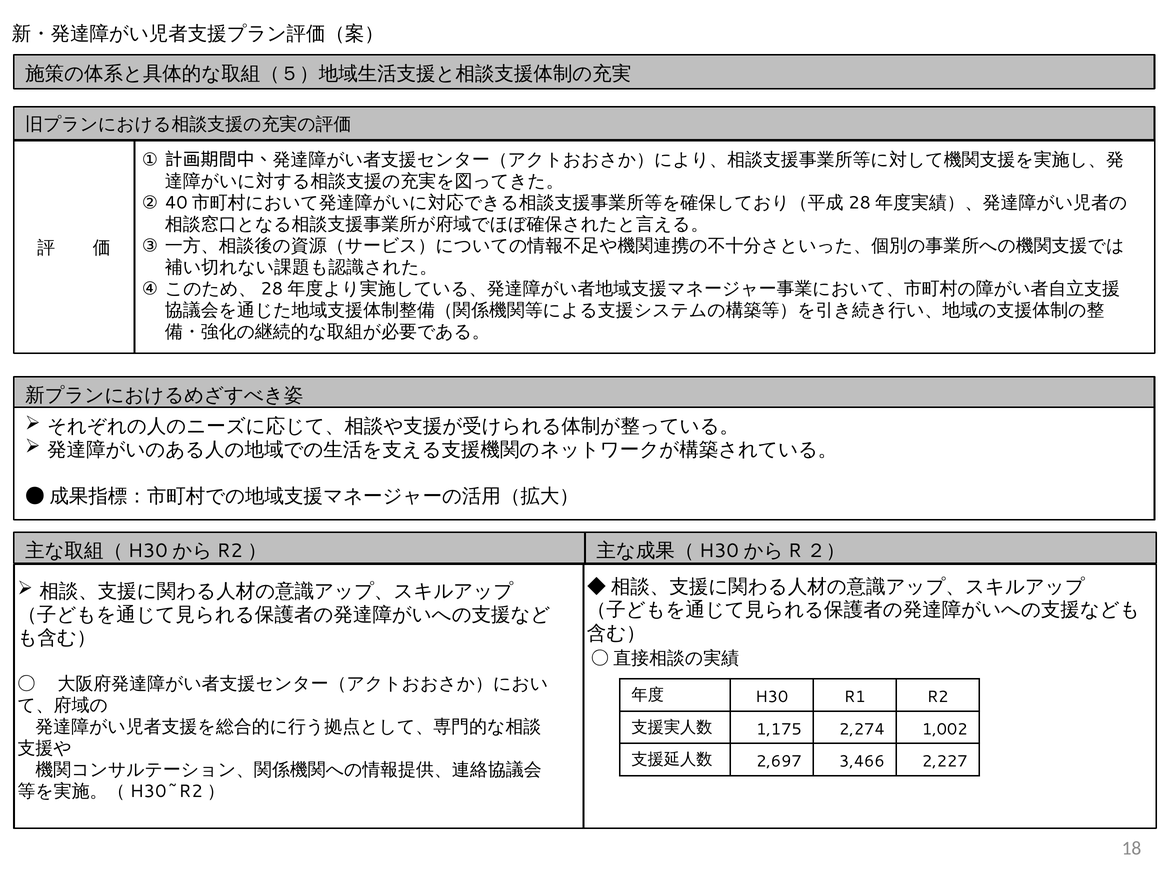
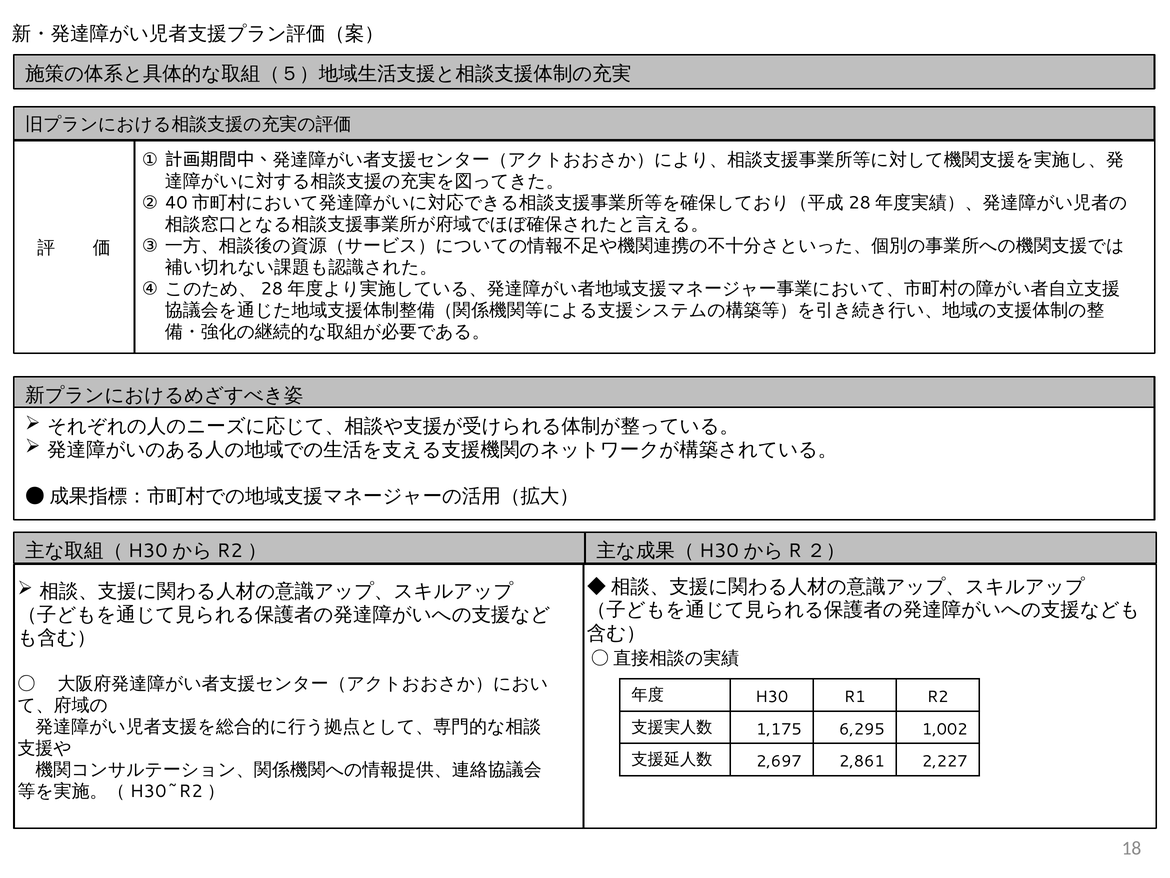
2,274: 2,274 -> 6,295 (862, 729)
3,466: 3,466 -> 2,861 (862, 761)
